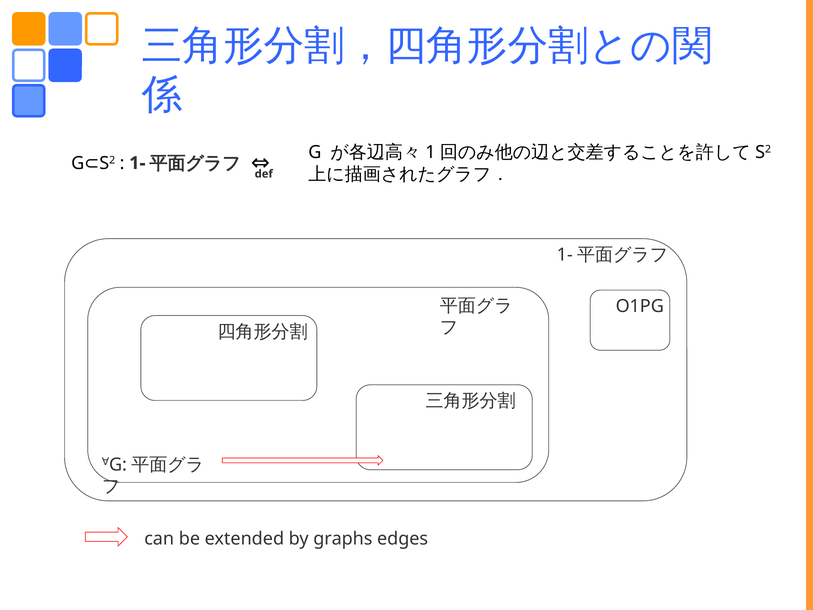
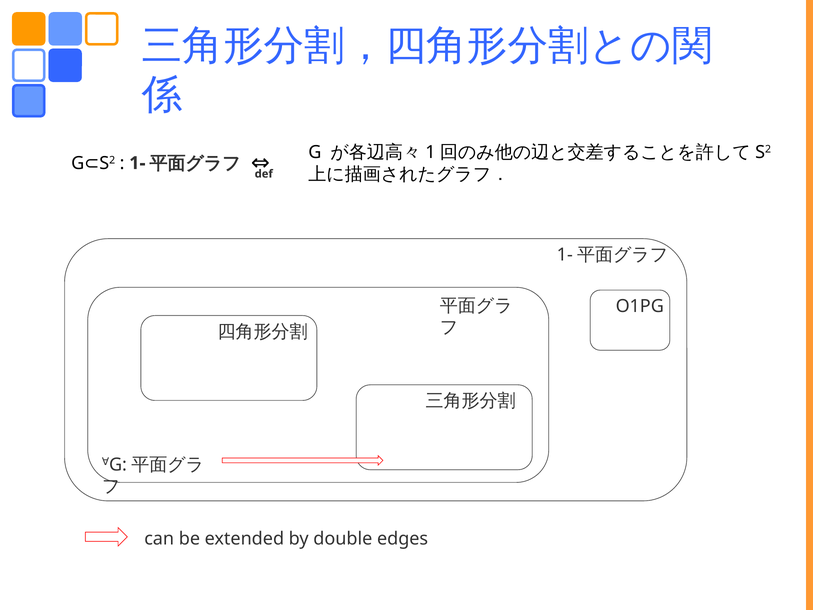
graphs: graphs -> double (343, 539)
